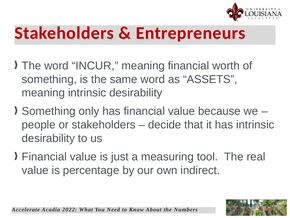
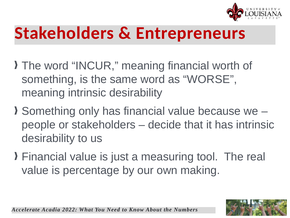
ASSETS: ASSETS -> WORSE (210, 79)
indirect: indirect -> making (200, 170)
